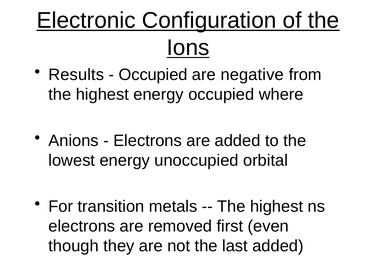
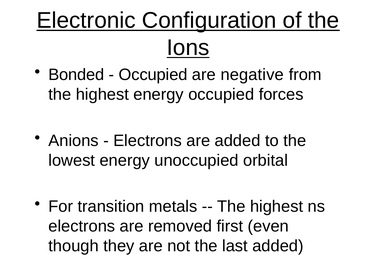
Results: Results -> Bonded (76, 75)
where: where -> forces (281, 94)
